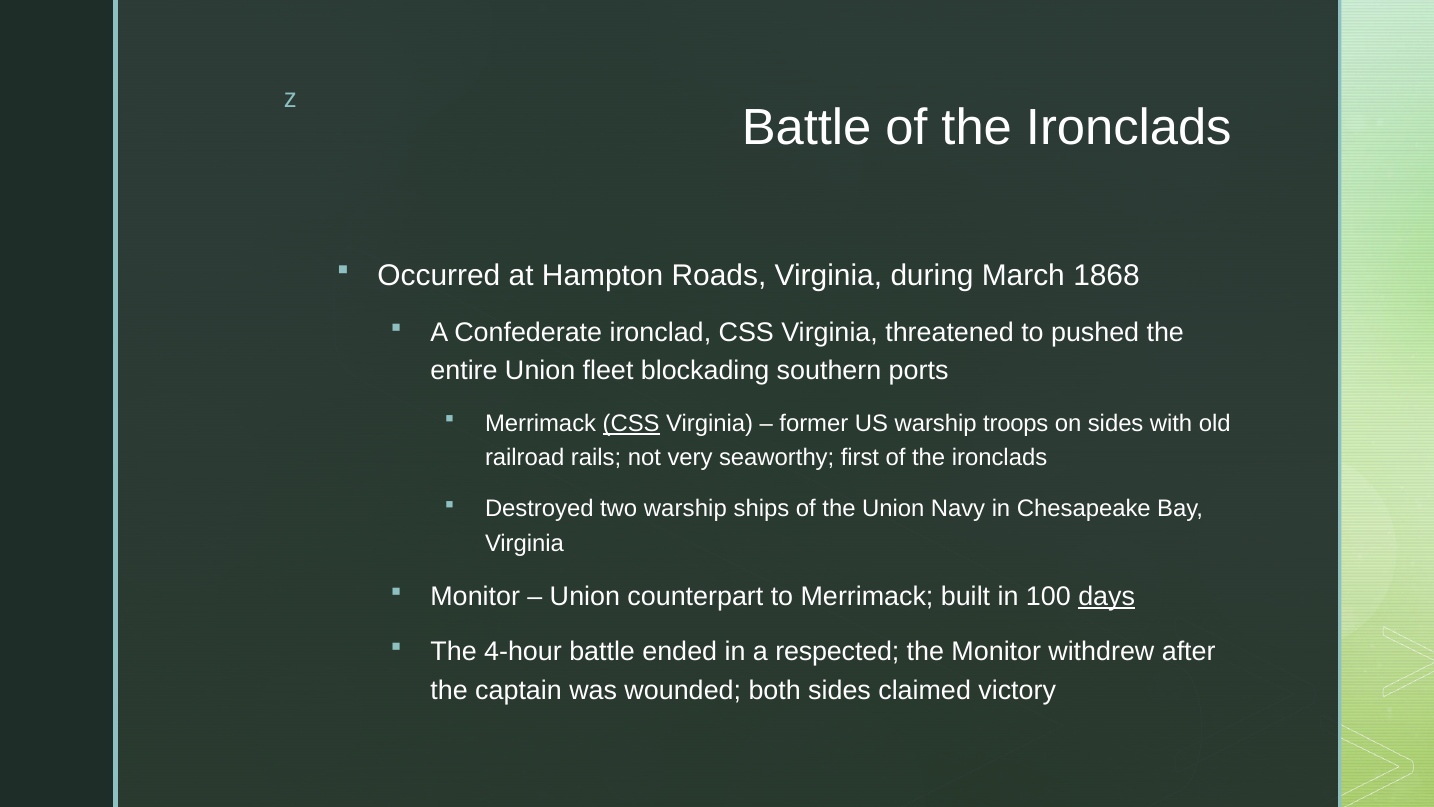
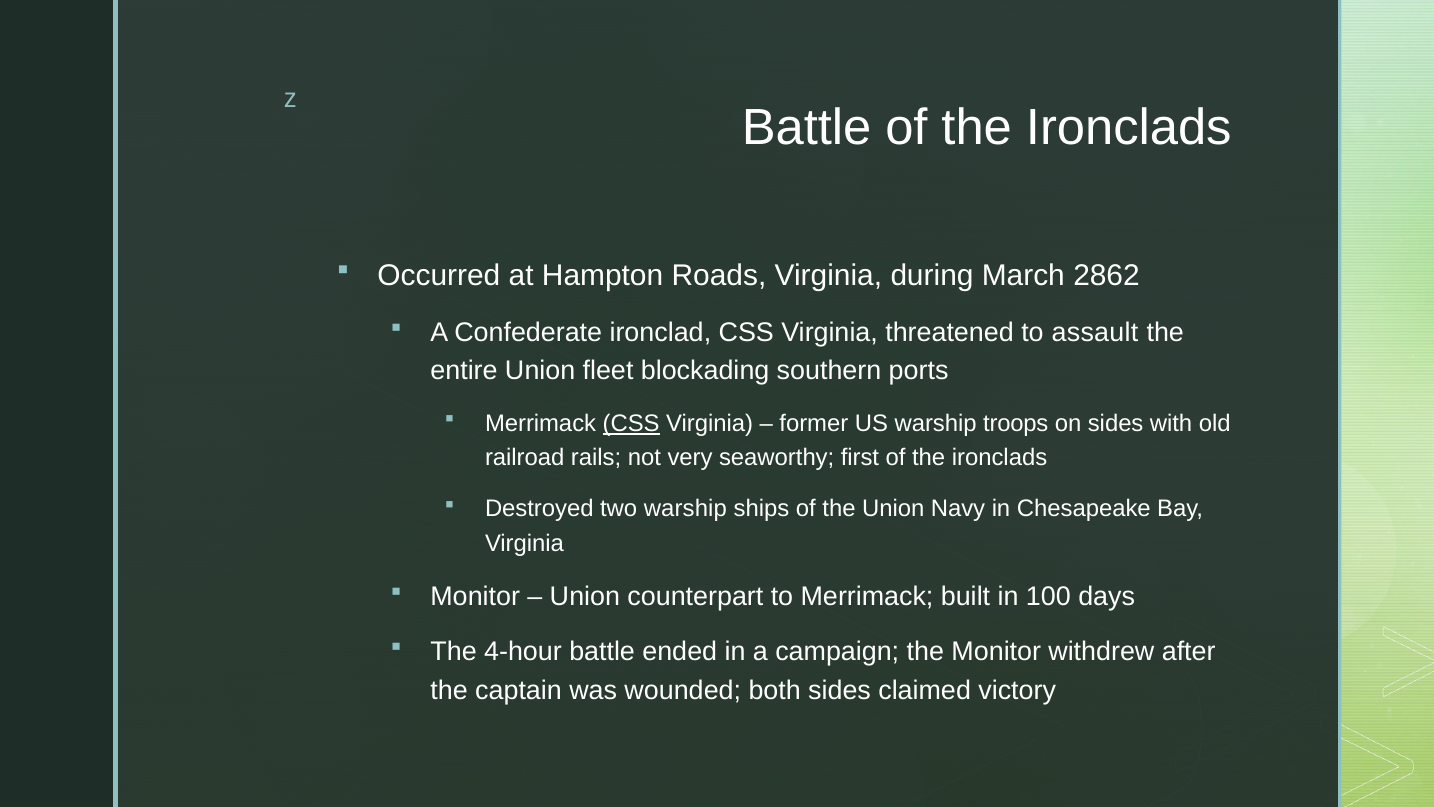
1868: 1868 -> 2862 (1107, 276)
pushed: pushed -> assault (1095, 332)
days underline: present -> none (1107, 596)
respected: respected -> campaign (837, 652)
